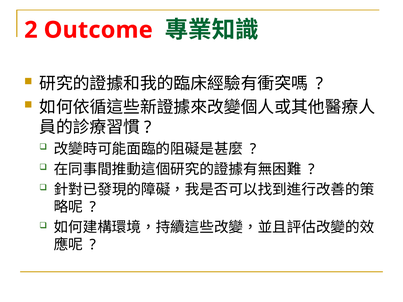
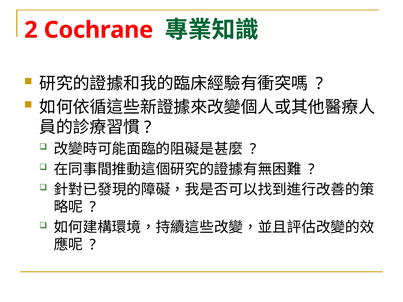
Outcome: Outcome -> Cochrane (98, 30)
